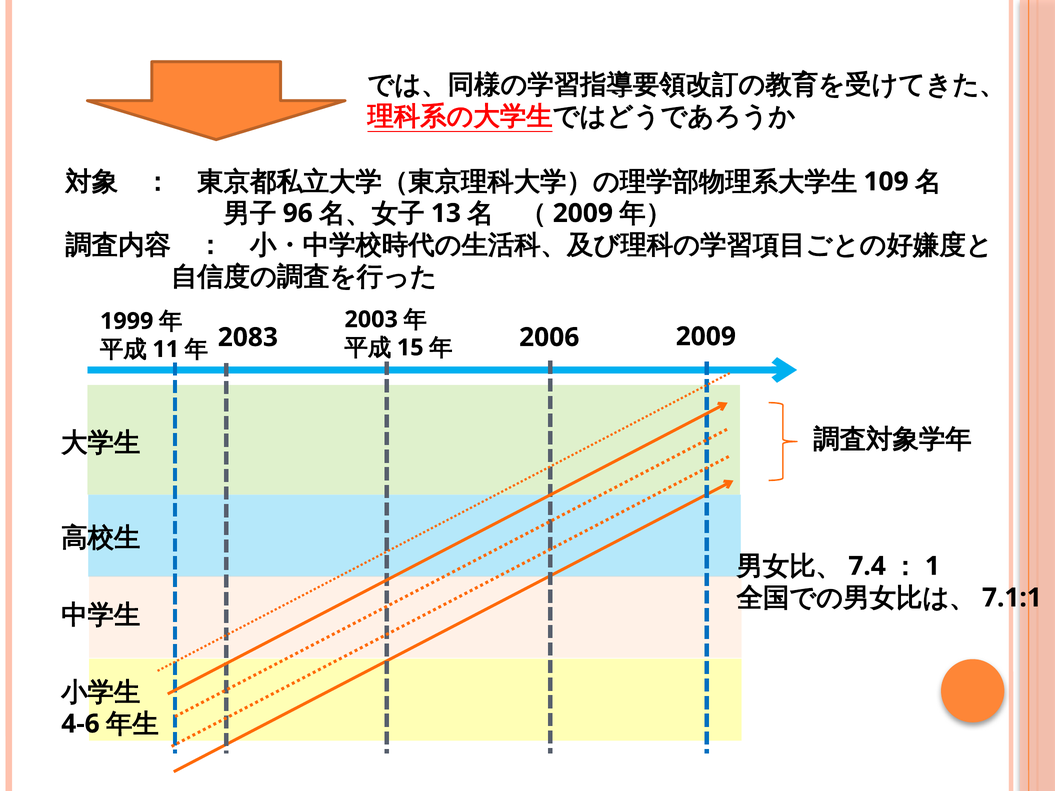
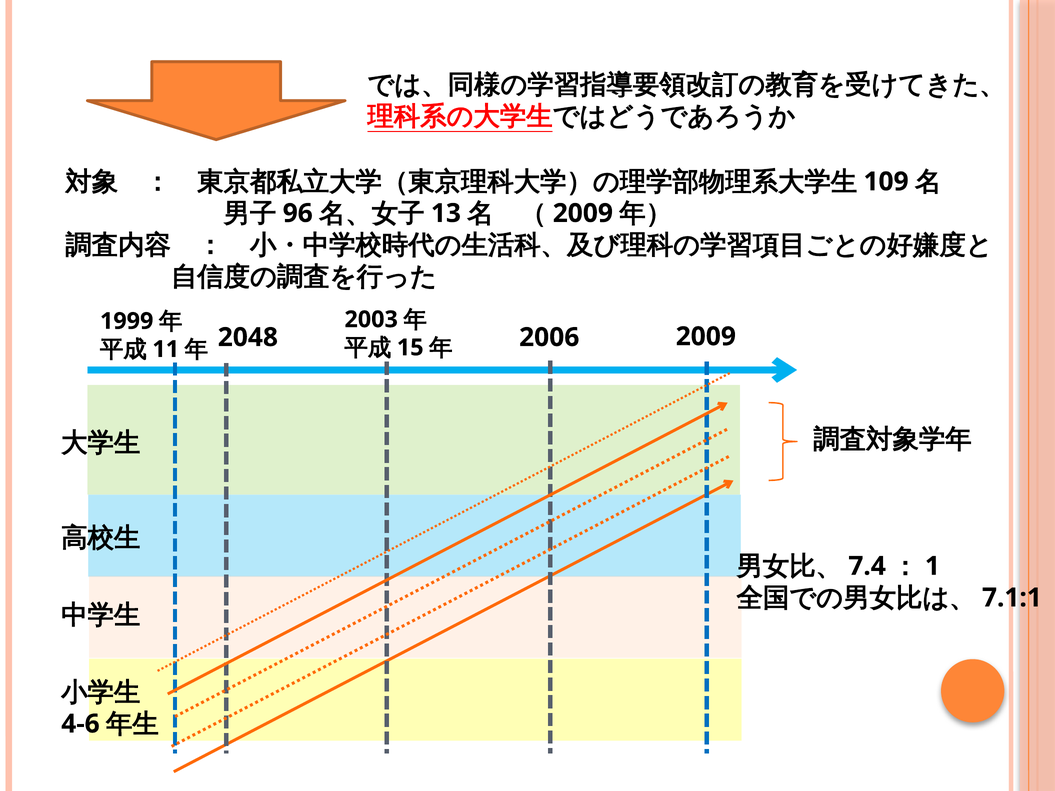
2083: 2083 -> 2048 (248, 337)
